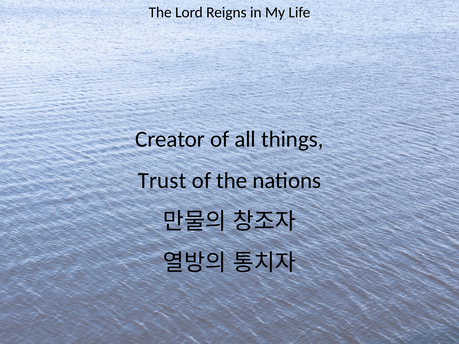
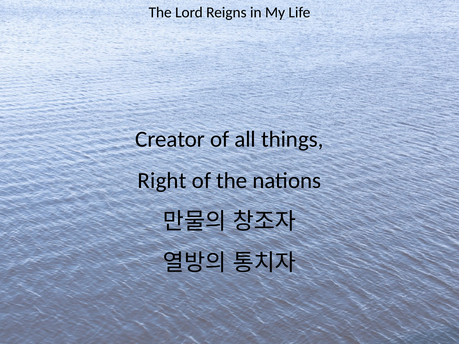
Trust: Trust -> Right (162, 181)
